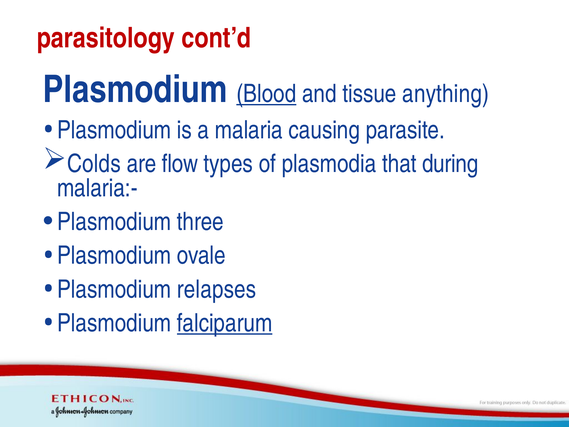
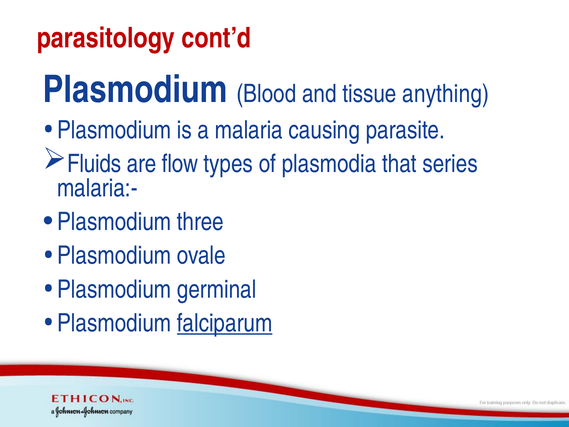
Blood underline: present -> none (266, 94)
Colds: Colds -> Fluids (94, 164)
during: during -> series (450, 164)
relapses: relapses -> germinal (217, 289)
